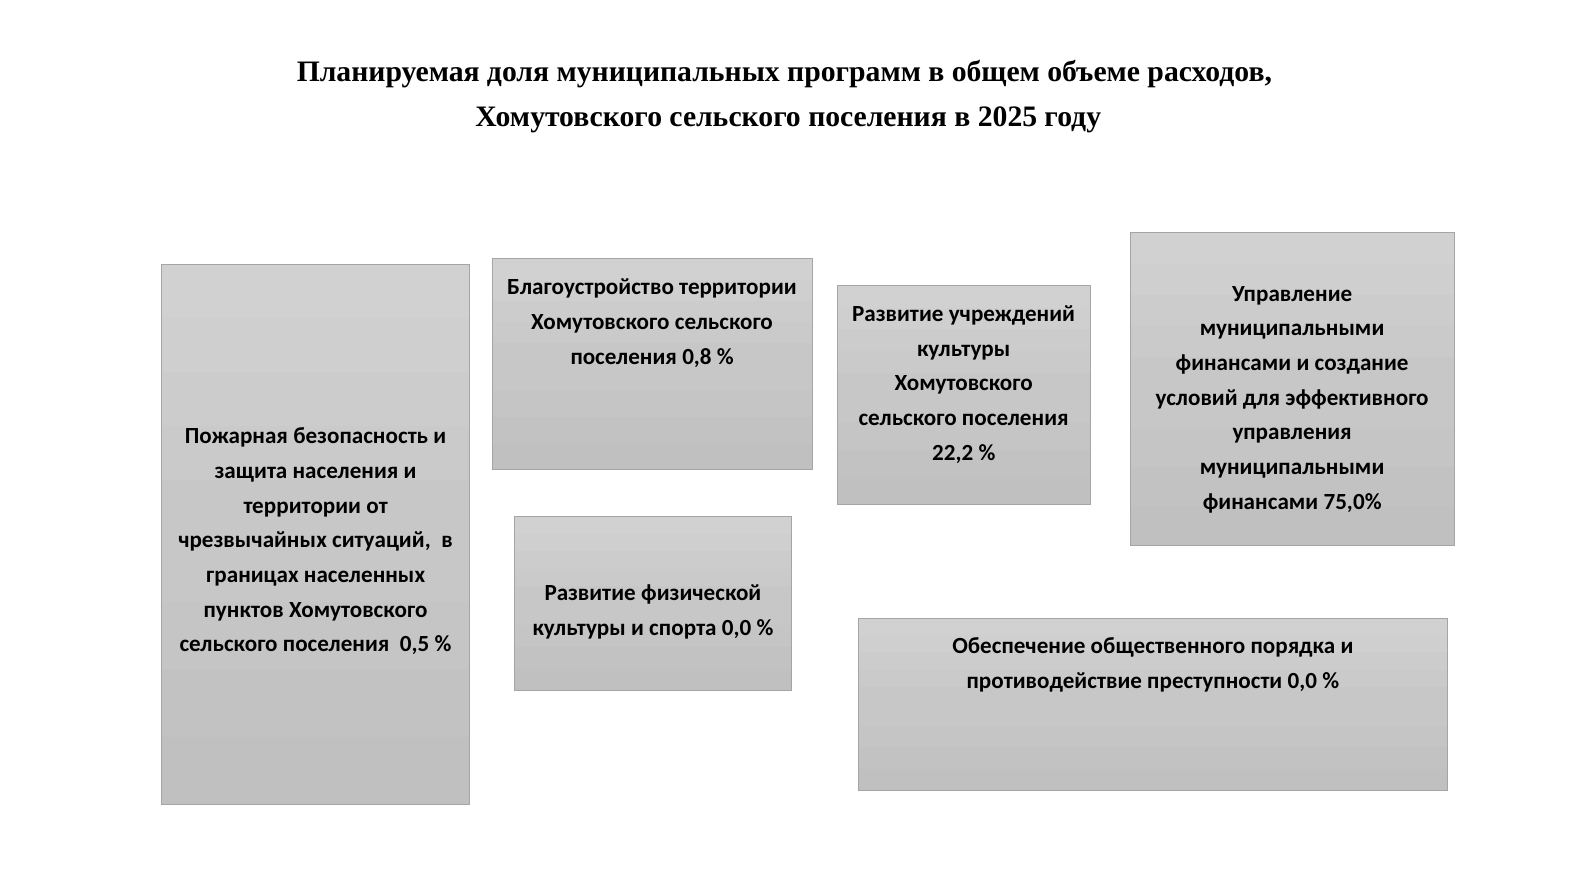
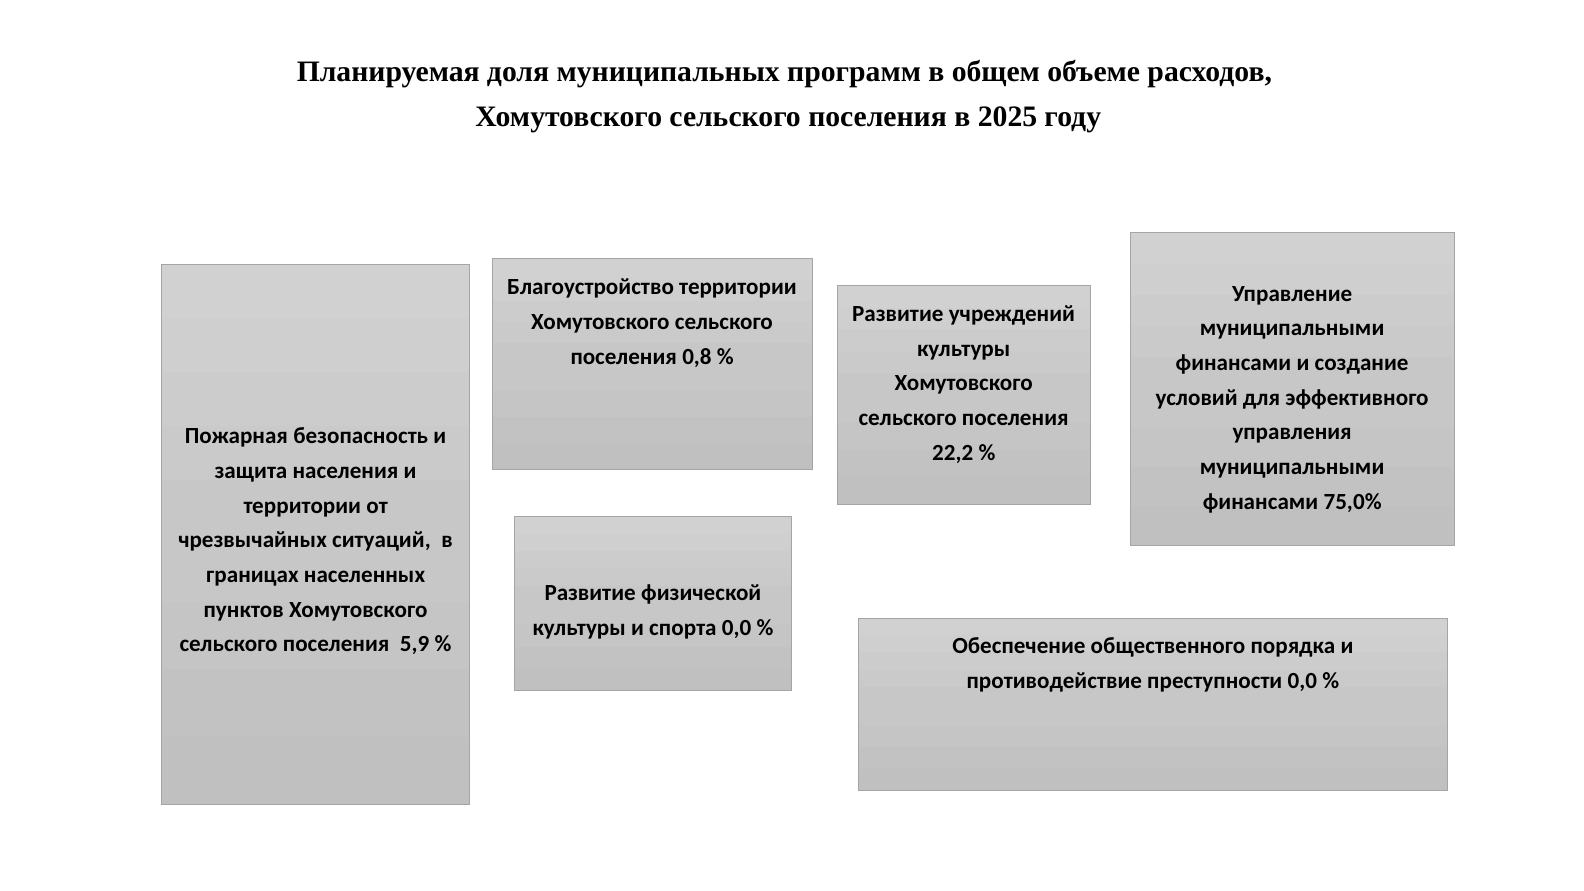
0,5: 0,5 -> 5,9 (415, 644)
